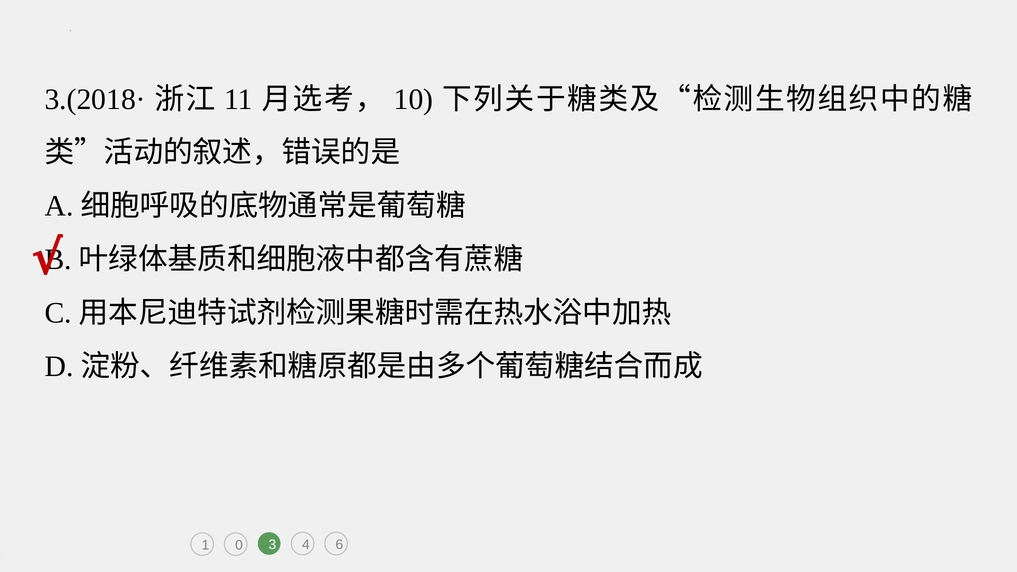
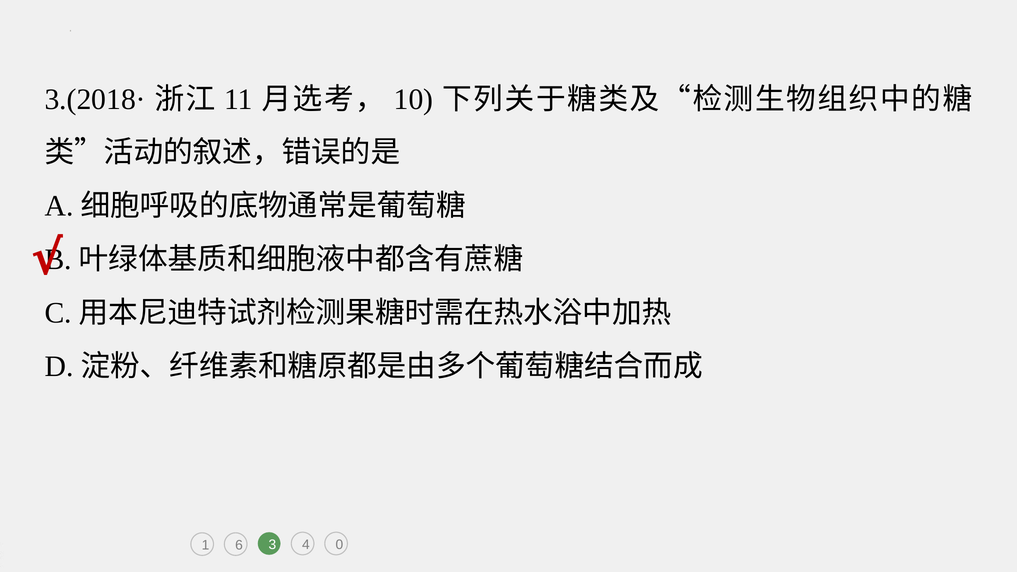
0: 0 -> 6 (239, 545)
6: 6 -> 0 (339, 545)
